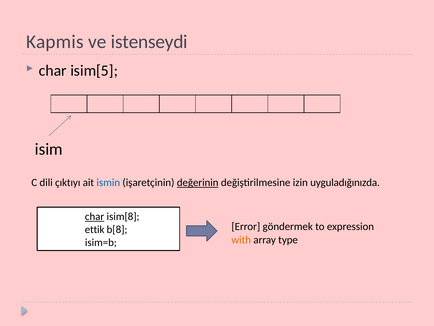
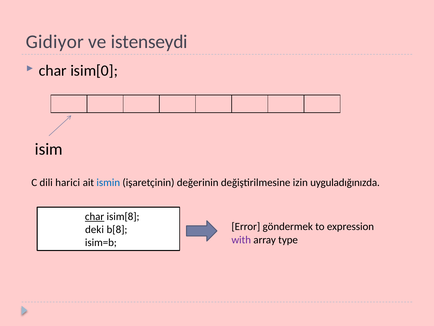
Kapmis: Kapmis -> Gidiyor (55, 42)
isim[5: isim[5 -> isim[0 (94, 71)
çıktıyı: çıktıyı -> harici (68, 182)
değerinin underline: present -> none (198, 182)
ettik: ettik -> deki (95, 229)
with colour: orange -> purple (241, 239)
